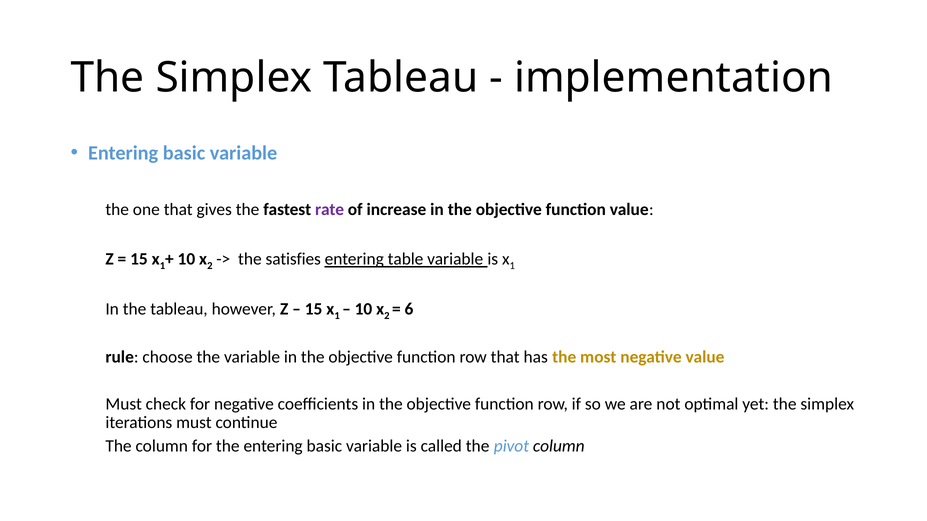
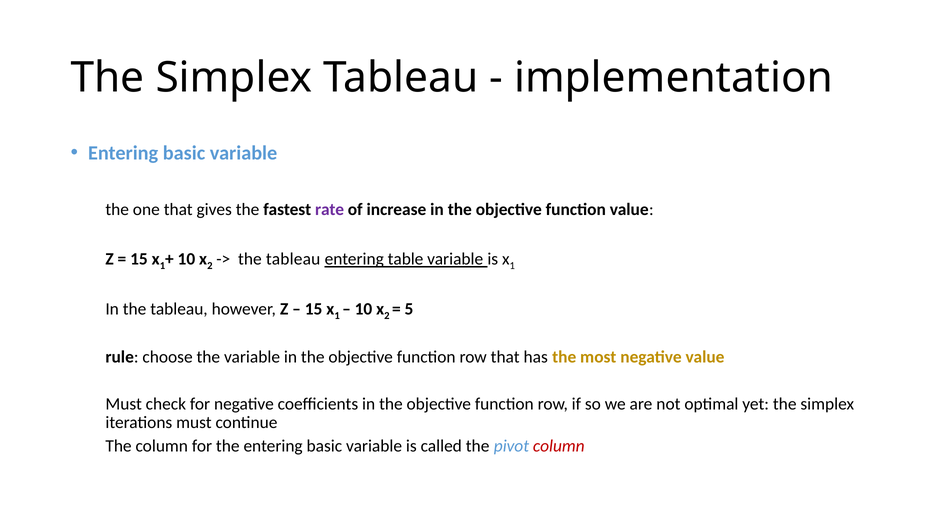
satisfies: satisfies -> tableau (293, 259)
6: 6 -> 5 (409, 309)
column colour: black -> red (559, 447)
